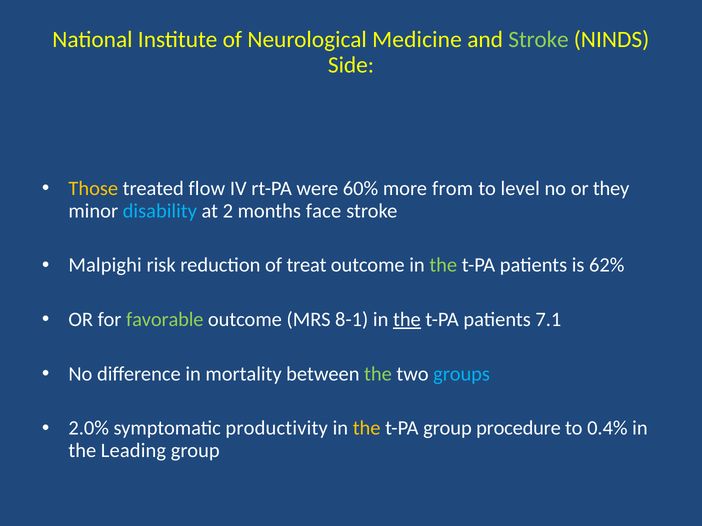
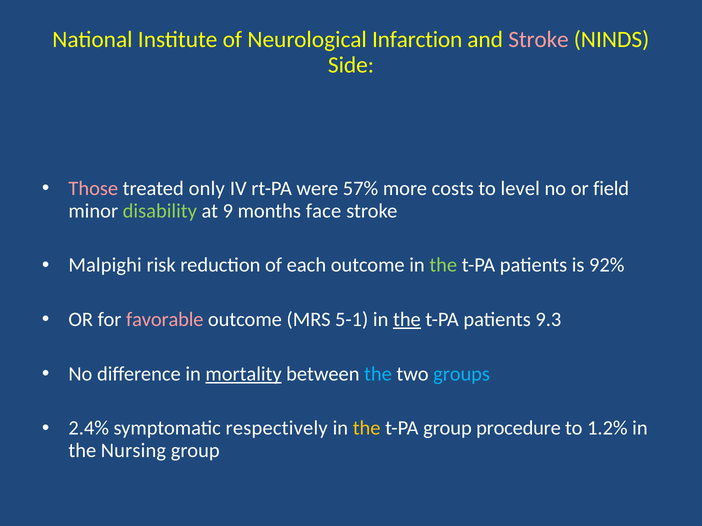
Medicine: Medicine -> Infarction (417, 39)
Stroke colour: light green -> pink (539, 39)
Those colour: yellow -> pink (93, 189)
flow: flow -> only (207, 189)
60%: 60% -> 57% (361, 189)
from: from -> costs (453, 189)
they: they -> field (611, 189)
disability colour: light blue -> light green (160, 211)
2: 2 -> 9 (228, 211)
treat: treat -> each (306, 265)
62%: 62% -> 92% (607, 265)
favorable colour: light green -> pink (165, 320)
8-1: 8-1 -> 5-1 (352, 320)
7.1: 7.1 -> 9.3 (548, 320)
mortality underline: none -> present (244, 374)
the colour: light green -> light blue (378, 374)
2.0%: 2.0% -> 2.4% (89, 429)
productivity: productivity -> respectively (277, 429)
0.4%: 0.4% -> 1.2% (607, 429)
Leading: Leading -> Nursing (133, 451)
